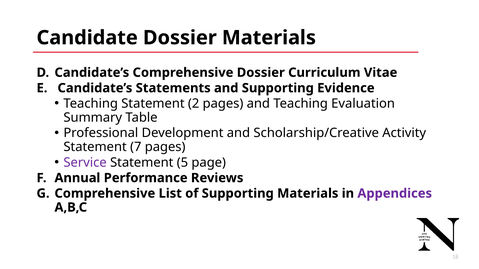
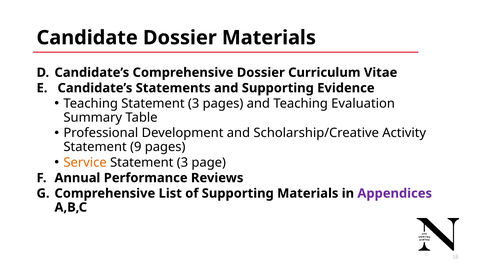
Teaching Statement 2: 2 -> 3 (194, 104)
7: 7 -> 9 (136, 147)
Service colour: purple -> orange (85, 163)
5: 5 -> 3 (182, 163)
